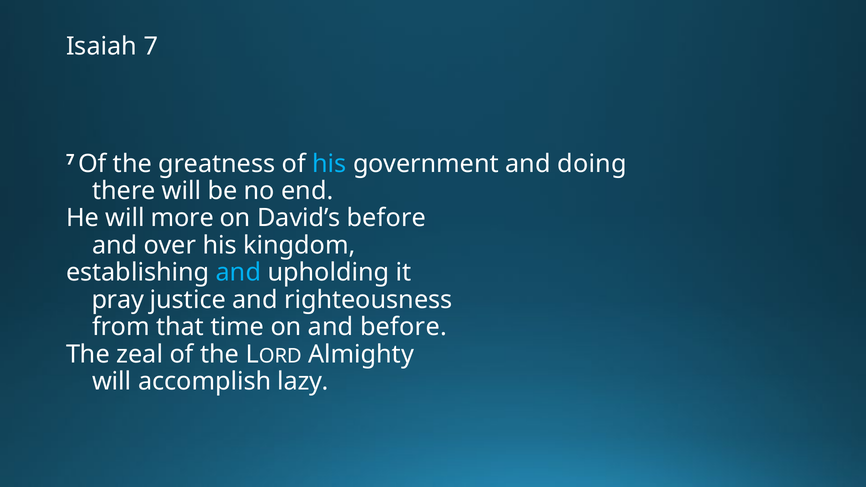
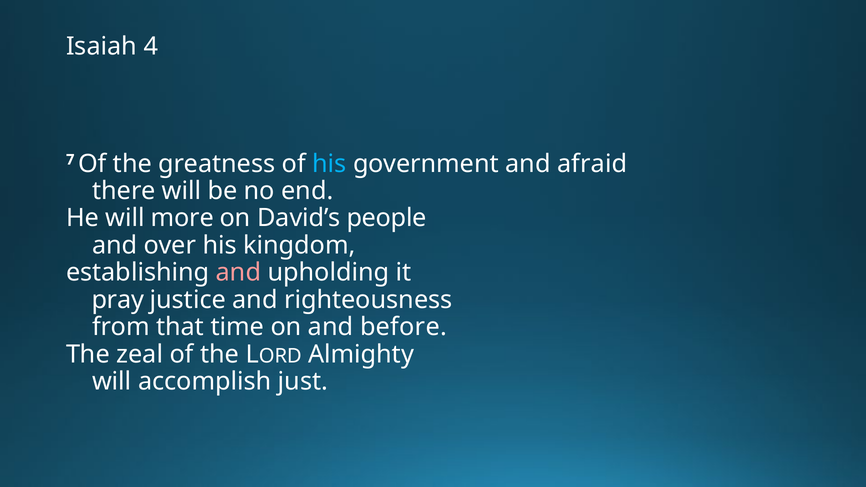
Isaiah 7: 7 -> 4 (151, 47)
doing: doing -> afraid (592, 164)
David’s before: before -> people (387, 218)
and colour: light blue -> pink (238, 273)
lazy: lazy -> just (303, 382)
